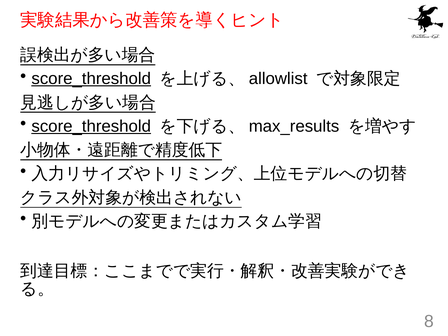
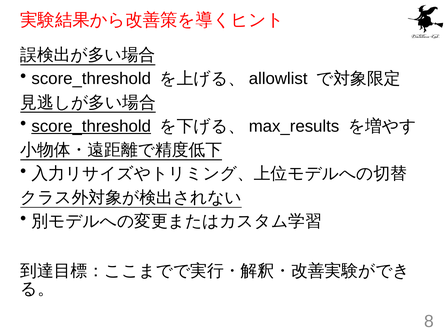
score_threshold underline: present -> none (91, 79)
